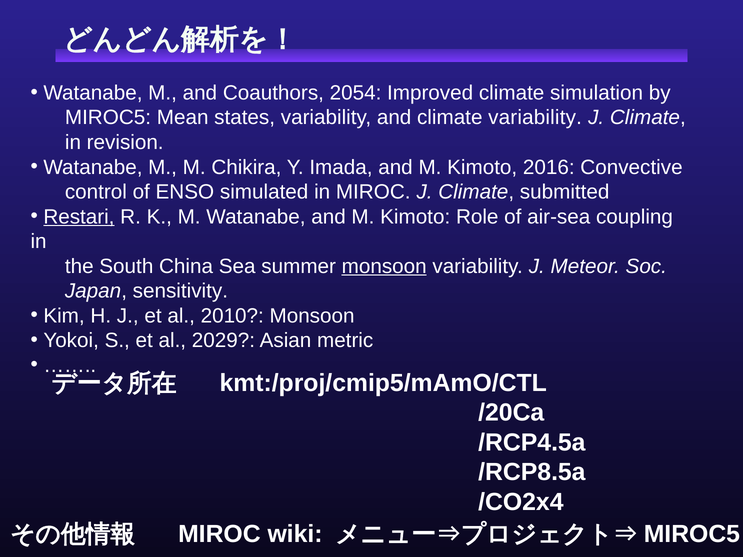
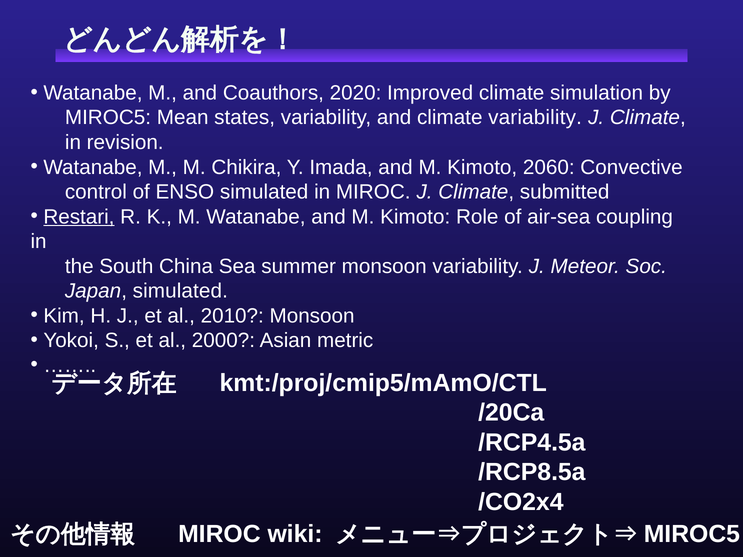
2054: 2054 -> 2020 (356, 93)
2016: 2016 -> 2060 (549, 167)
monsoon underline: present -> none (384, 266)
Japan sensitivity: sensitivity -> simulated (180, 291)
2029: 2029 -> 2000 (223, 341)
